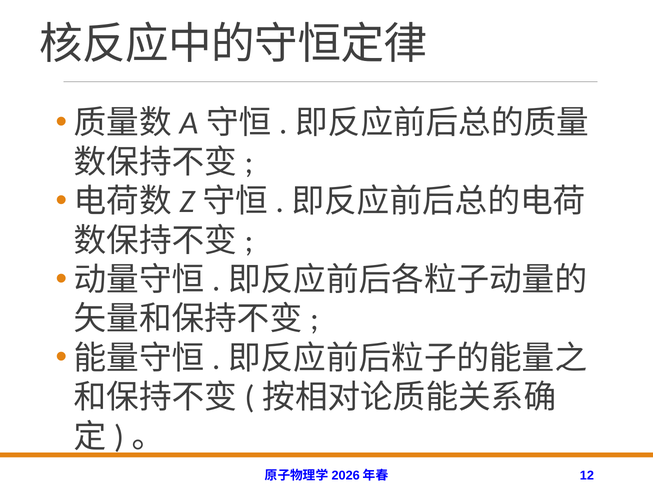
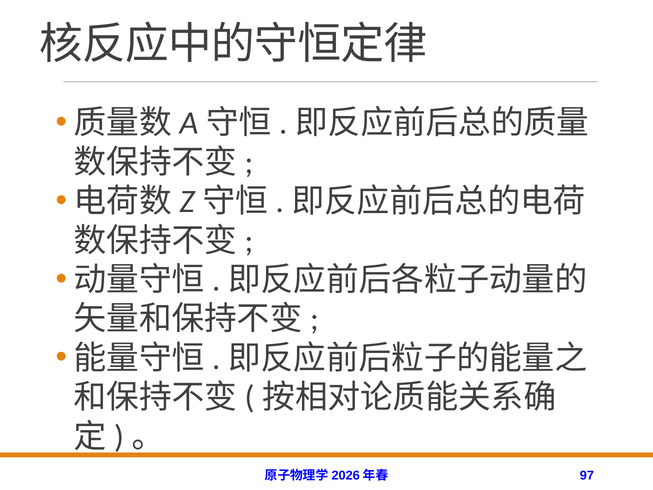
12: 12 -> 97 (587, 475)
